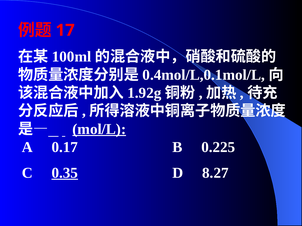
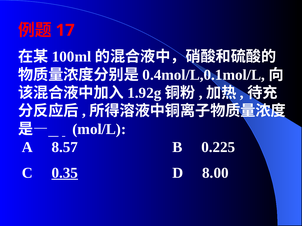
mol/L underline: present -> none (99, 129)
0.17: 0.17 -> 8.57 (65, 148)
8.27: 8.27 -> 8.00 (215, 173)
